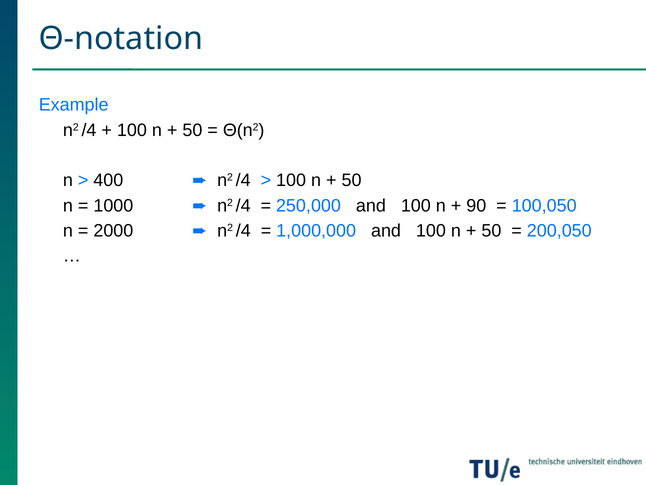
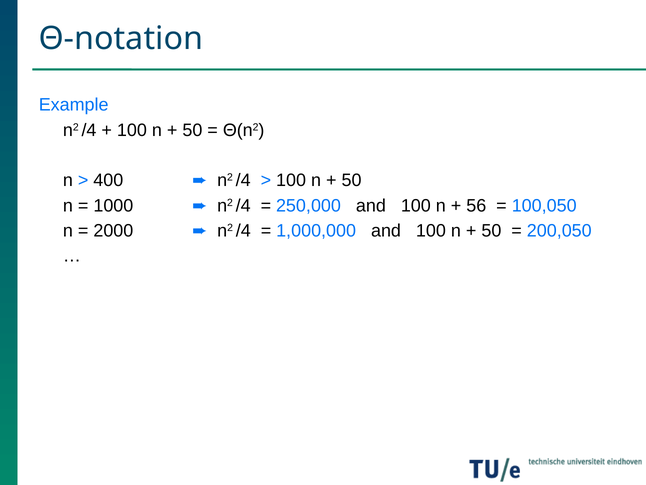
90: 90 -> 56 (476, 205)
